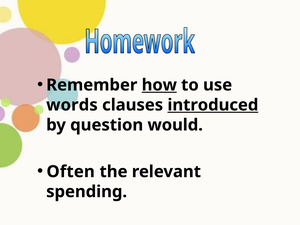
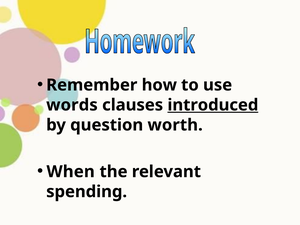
how underline: present -> none (159, 85)
would: would -> worth (175, 125)
Often: Often -> When (71, 172)
